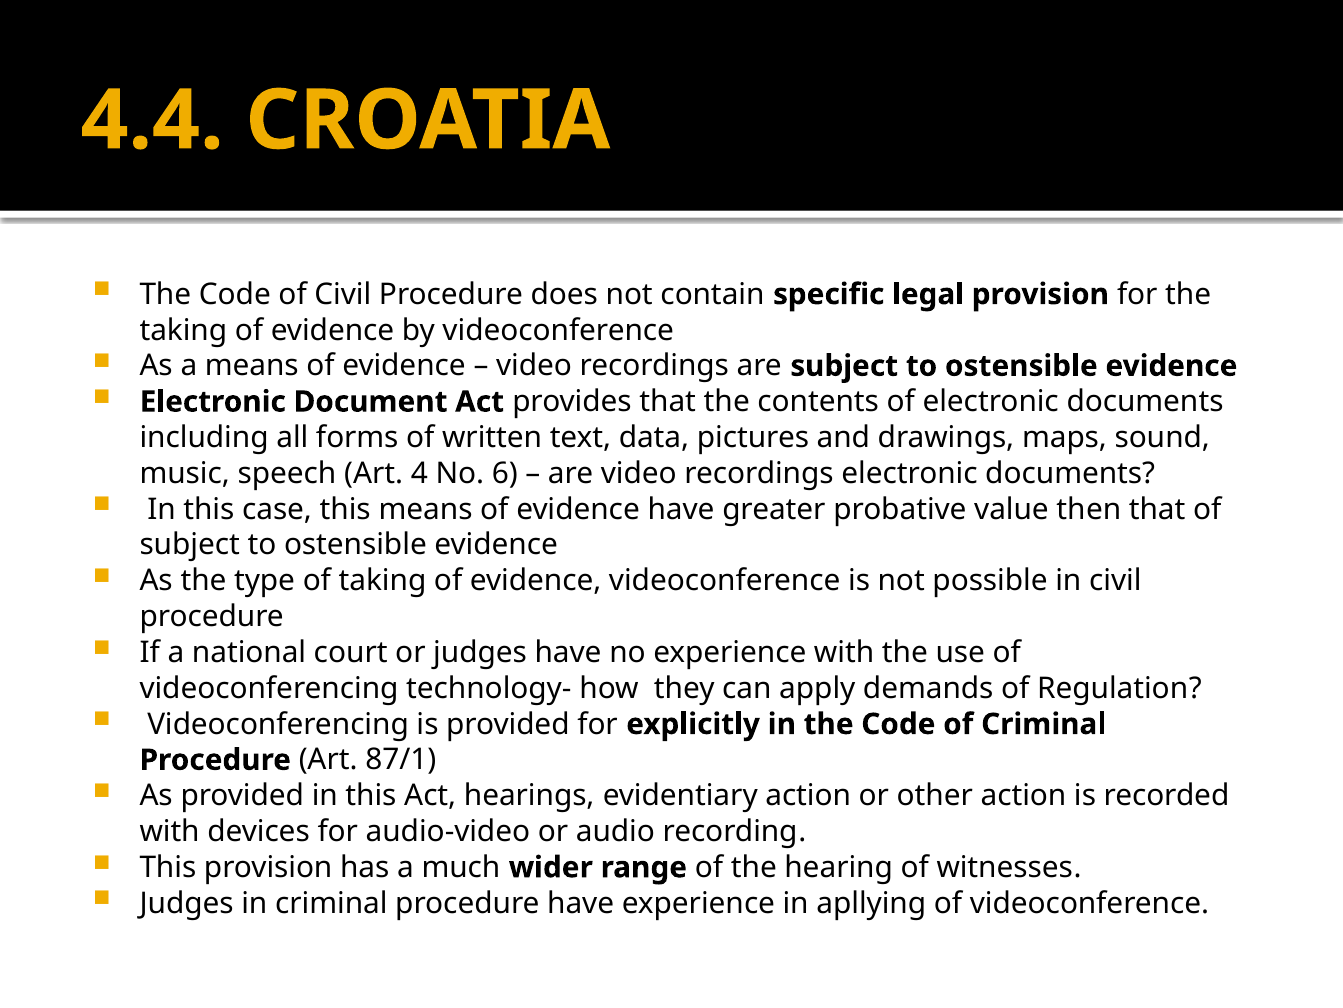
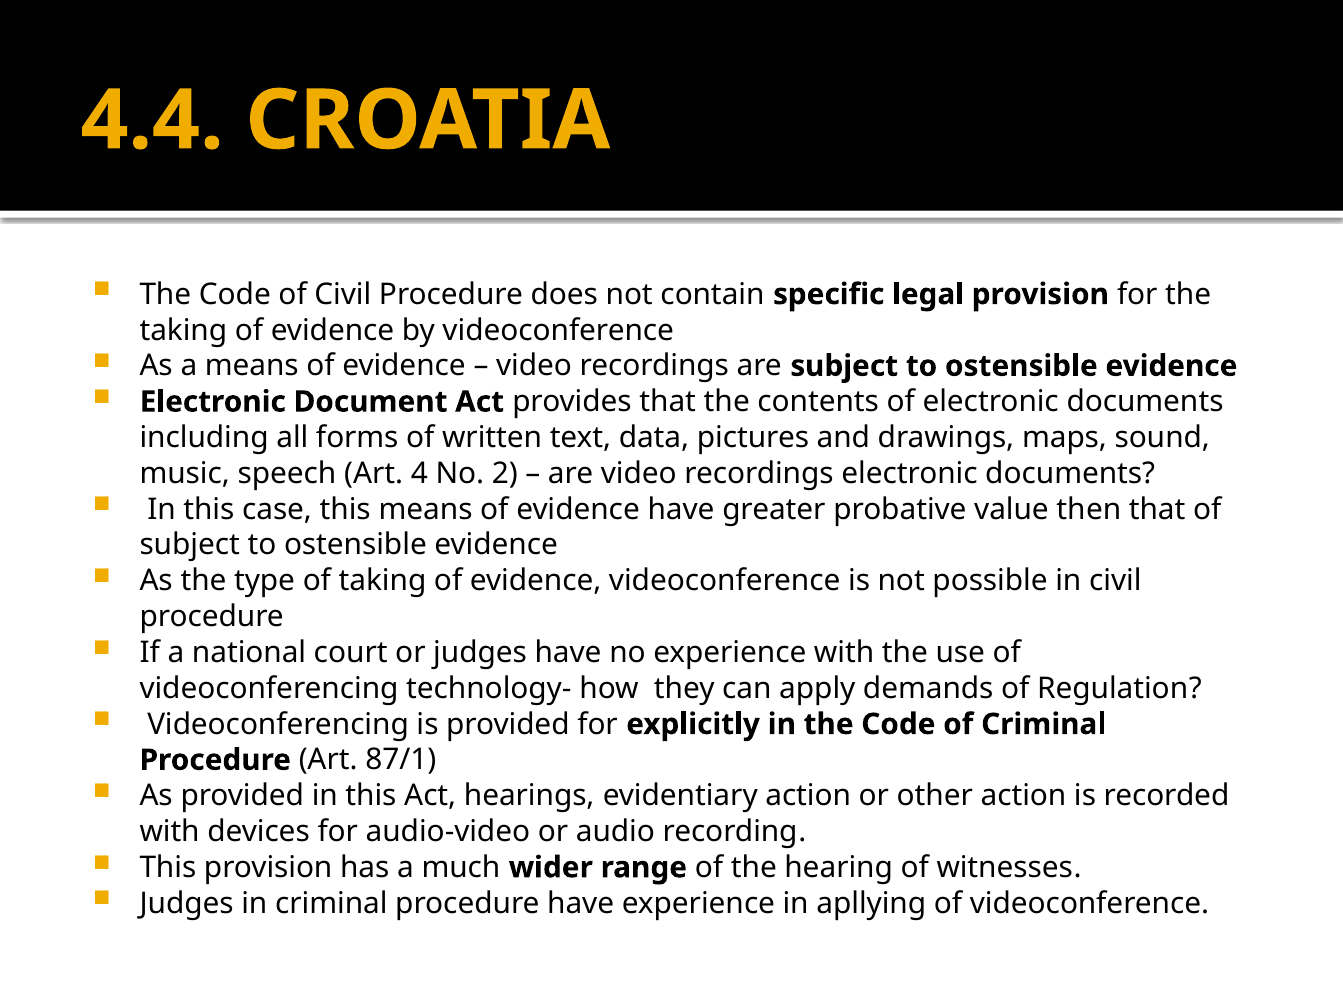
6: 6 -> 2 (505, 473)
